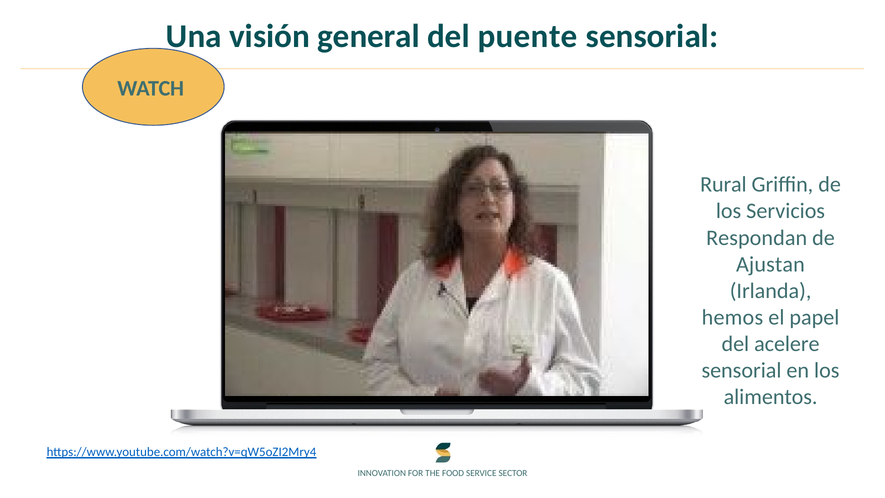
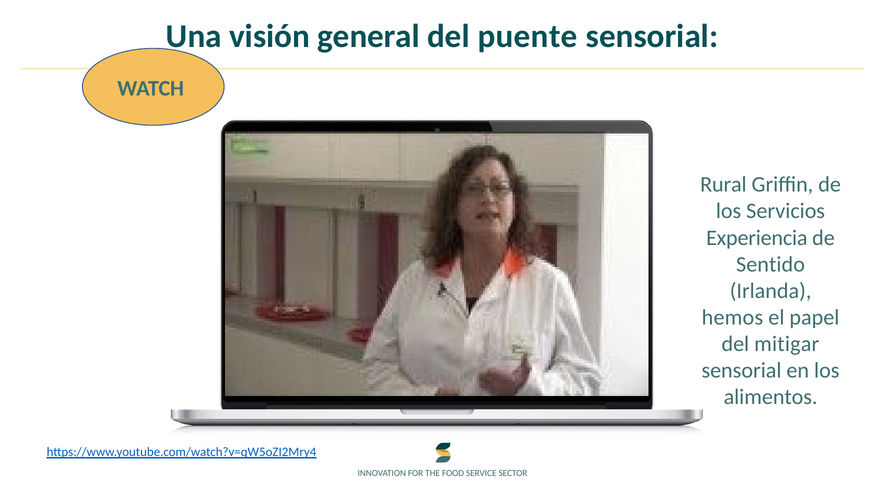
Respondan: Respondan -> Experiencia (757, 238)
Ajustan: Ajustan -> Sentido (770, 264)
acelere: acelere -> mitigar (787, 344)
